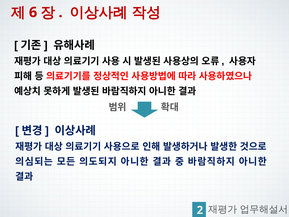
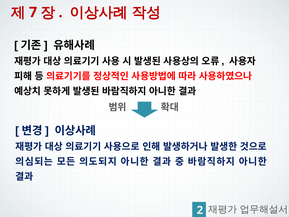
6: 6 -> 7 (33, 12)
